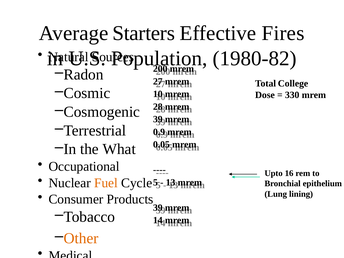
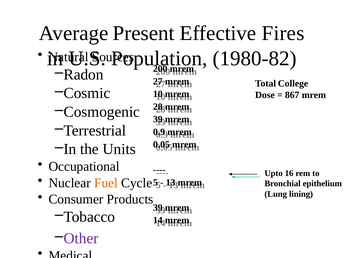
Starters: Starters -> Present (144, 33)
330: 330 -> 867 (292, 95)
What: What -> Units (119, 149)
Other colour: orange -> purple (81, 238)
